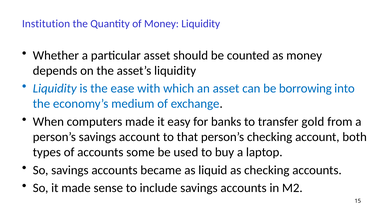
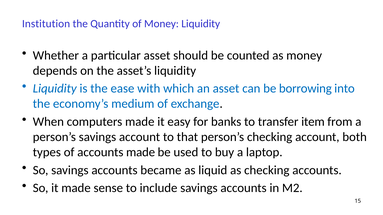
gold: gold -> item (313, 122)
accounts some: some -> made (141, 153)
